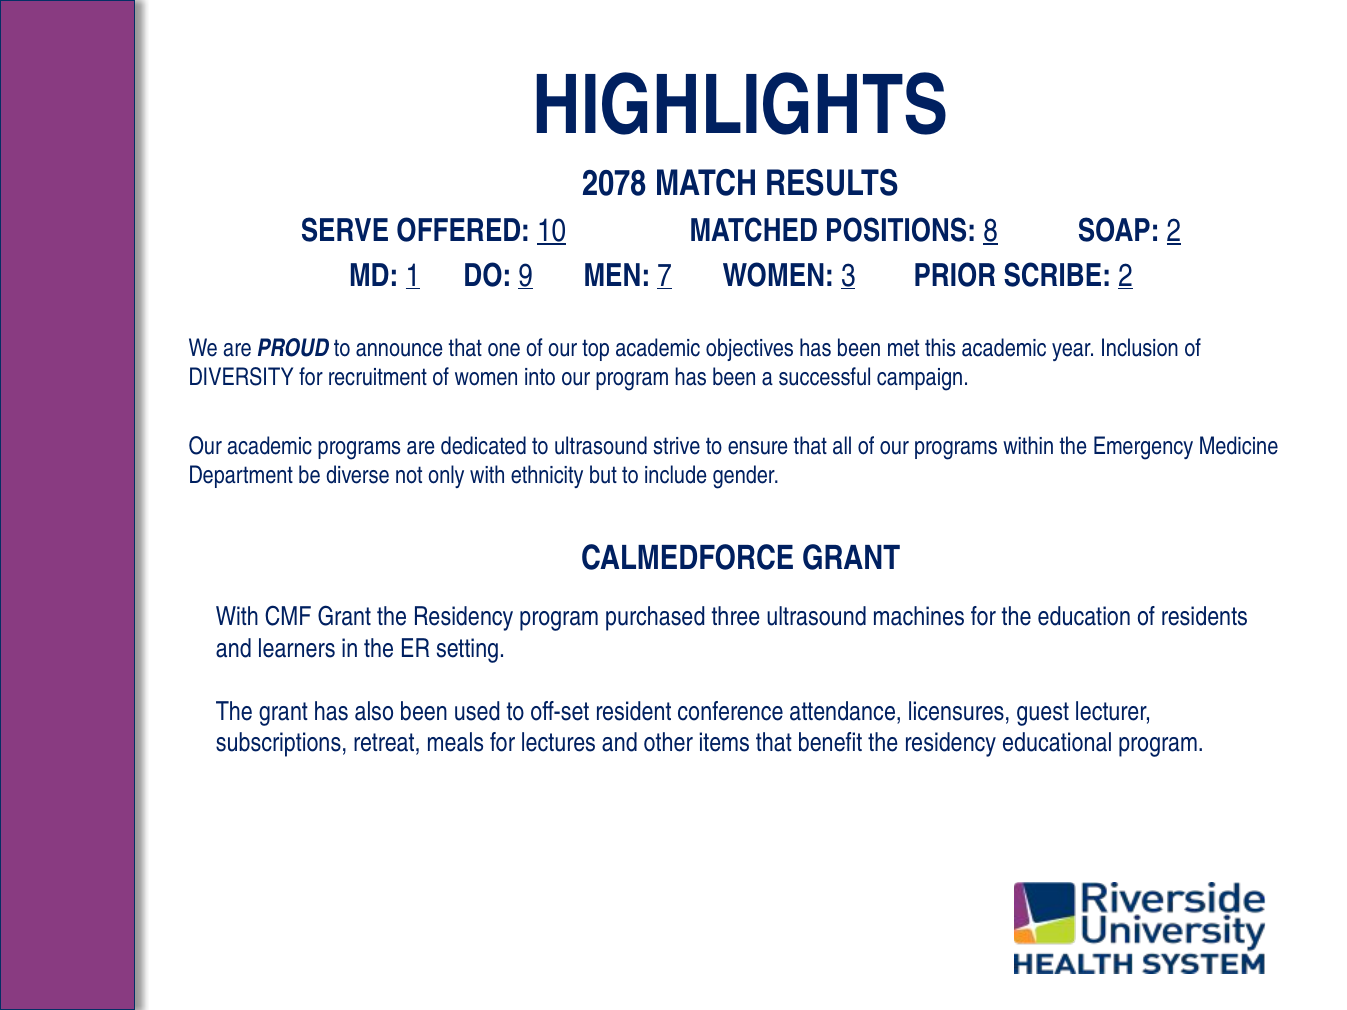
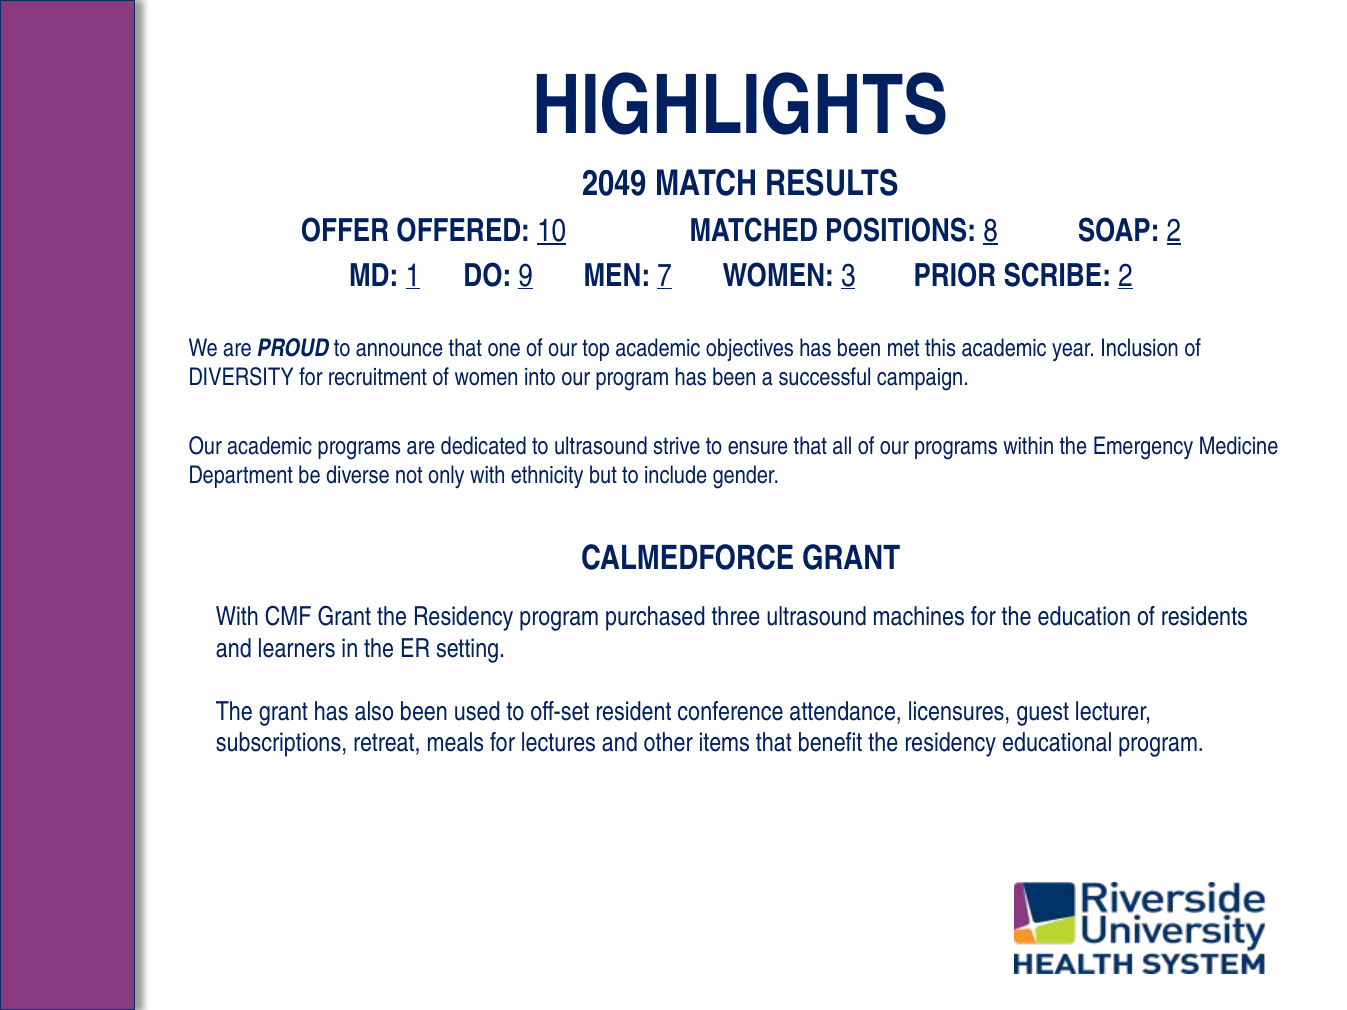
2078: 2078 -> 2049 (615, 184)
SERVE: SERVE -> OFFER (345, 231)
